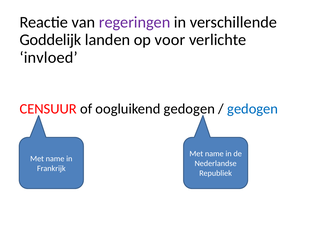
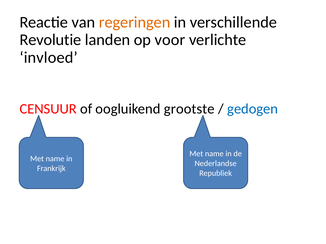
regeringen colour: purple -> orange (135, 22)
Goddelijk: Goddelijk -> Revolutie (50, 40)
oogluikend gedogen: gedogen -> grootste (189, 109)
